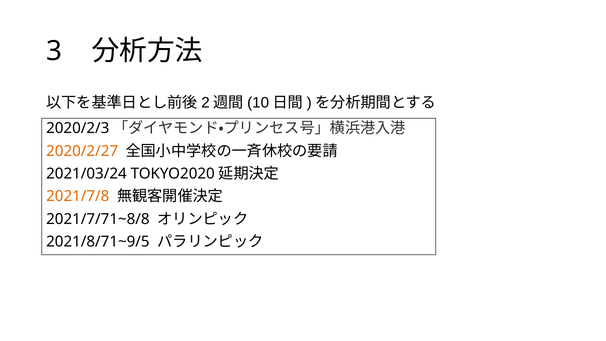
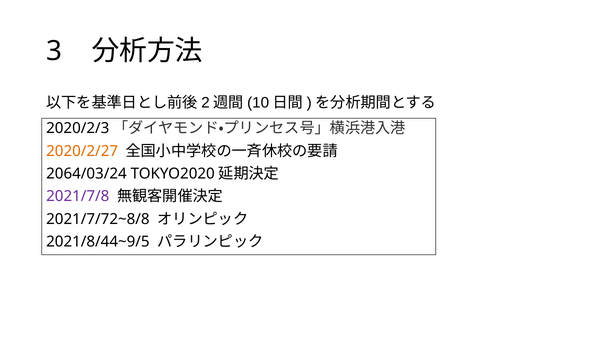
2021/03/24: 2021/03/24 -> 2064/03/24 (86, 174)
2021/7/8 colour: orange -> purple (78, 196)
2021/7/71~8/8: 2021/7/71~8/8 -> 2021/7/72~8/8 (98, 219)
2021/8/71~9/5: 2021/8/71~9/5 -> 2021/8/44~9/5 (98, 242)
